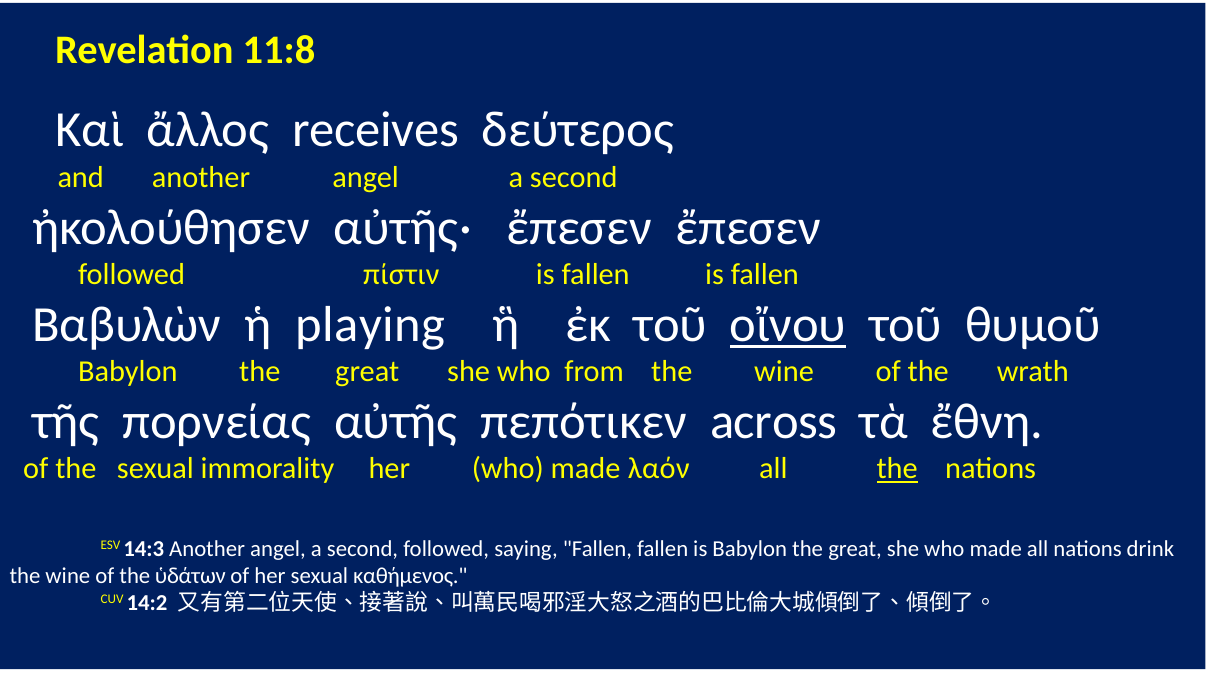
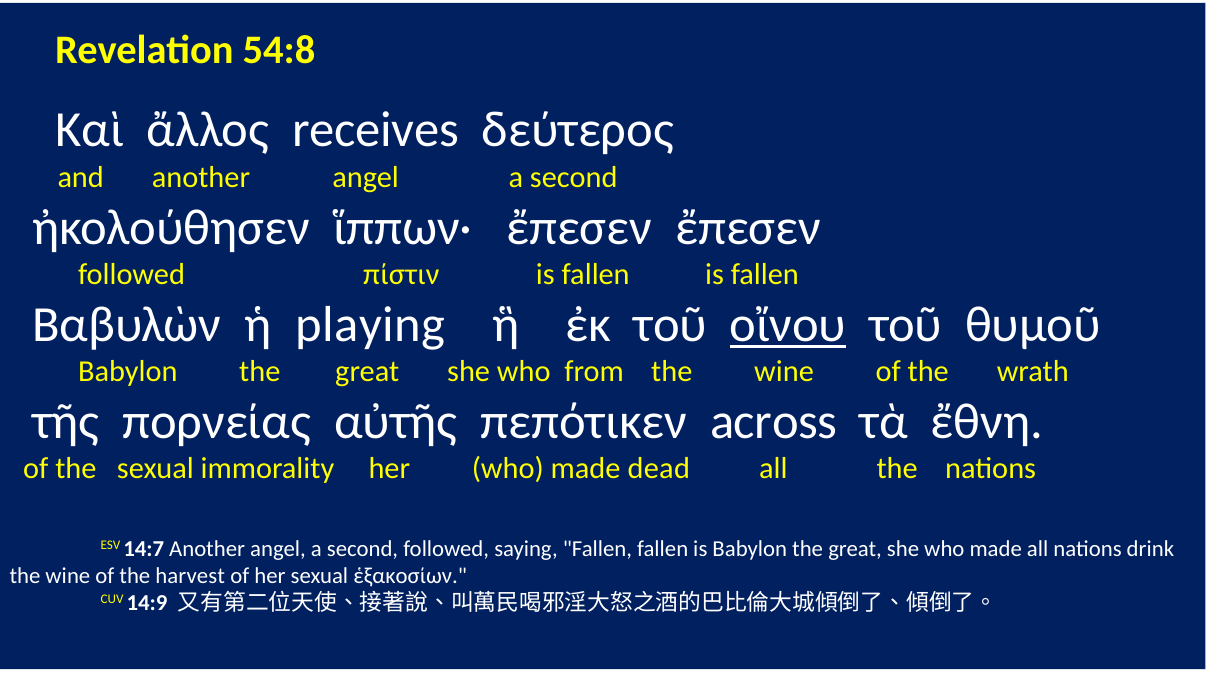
11:8: 11:8 -> 54:8 (279, 51)
αὐτῆς·: αὐτῆς· -> ἵππων· (403, 227)
λαόν: λαόν -> dead (659, 469)
the underline: present -> none (897, 469)
14:3: 14:3 -> 14:7 (144, 548)
ὑδάτων: ὑδάτων -> harvest (190, 576)
καθήμενος: καθήμενος -> ἑξακοσίων (410, 576)
14:2: 14:2 -> 14:9 (147, 603)
